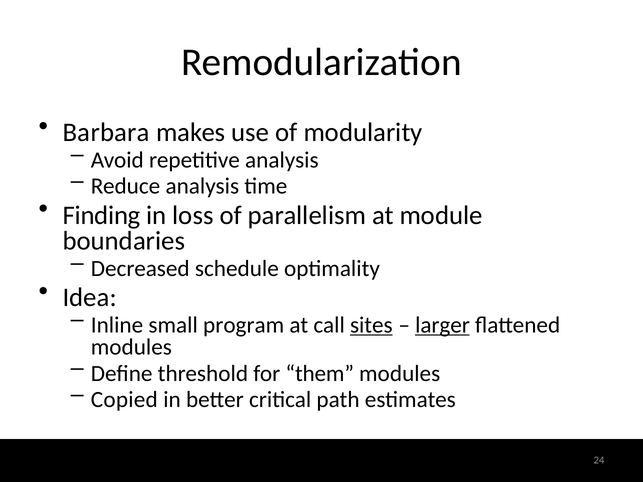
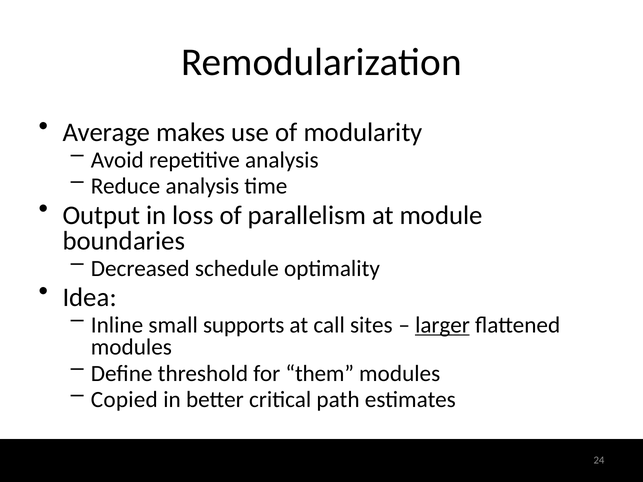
Barbara: Barbara -> Average (106, 133)
Finding: Finding -> Output (101, 215)
program: program -> supports (244, 325)
sites underline: present -> none (371, 325)
